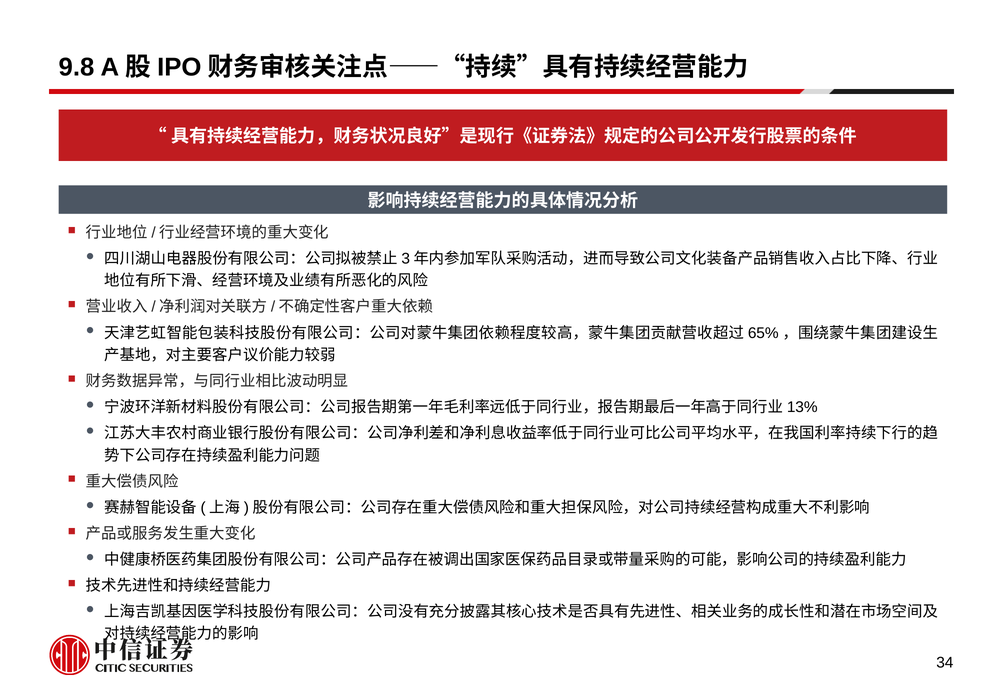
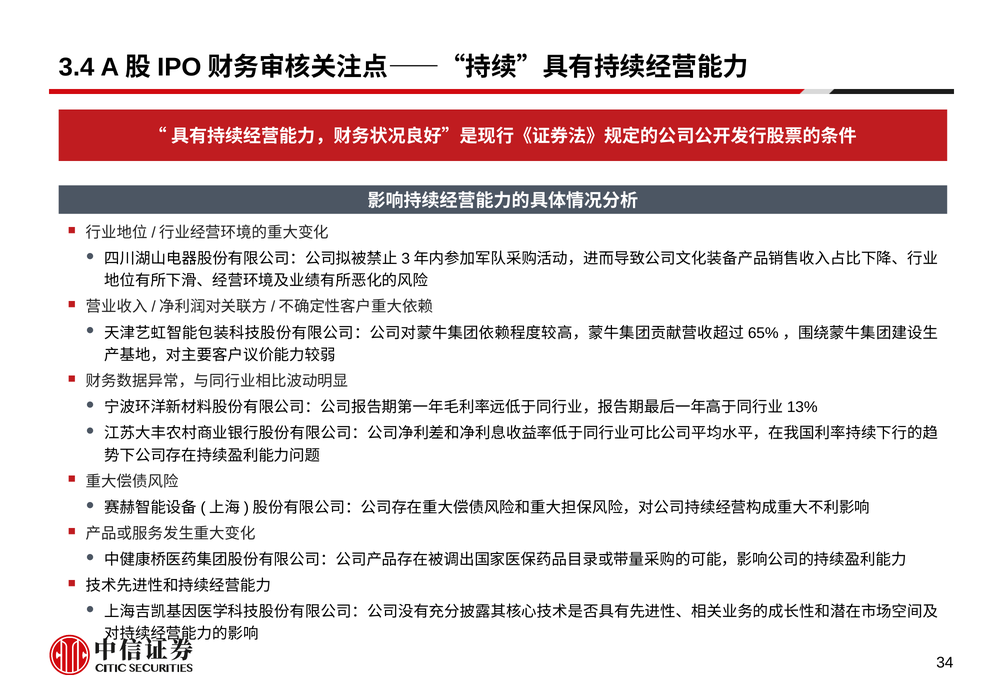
9.8: 9.8 -> 3.4 (76, 67)
